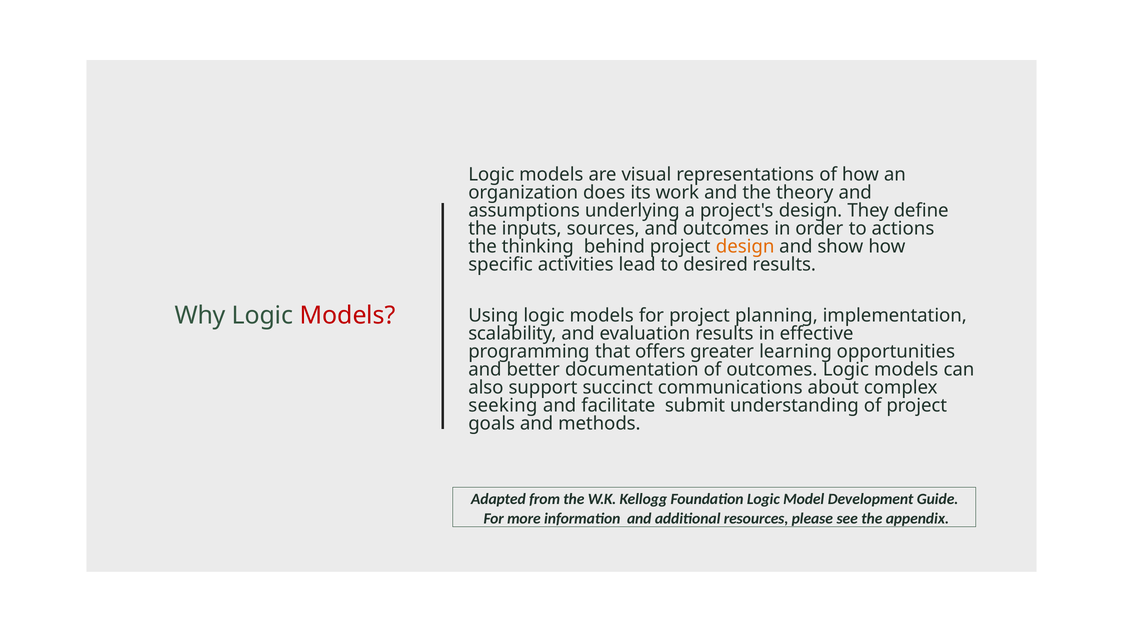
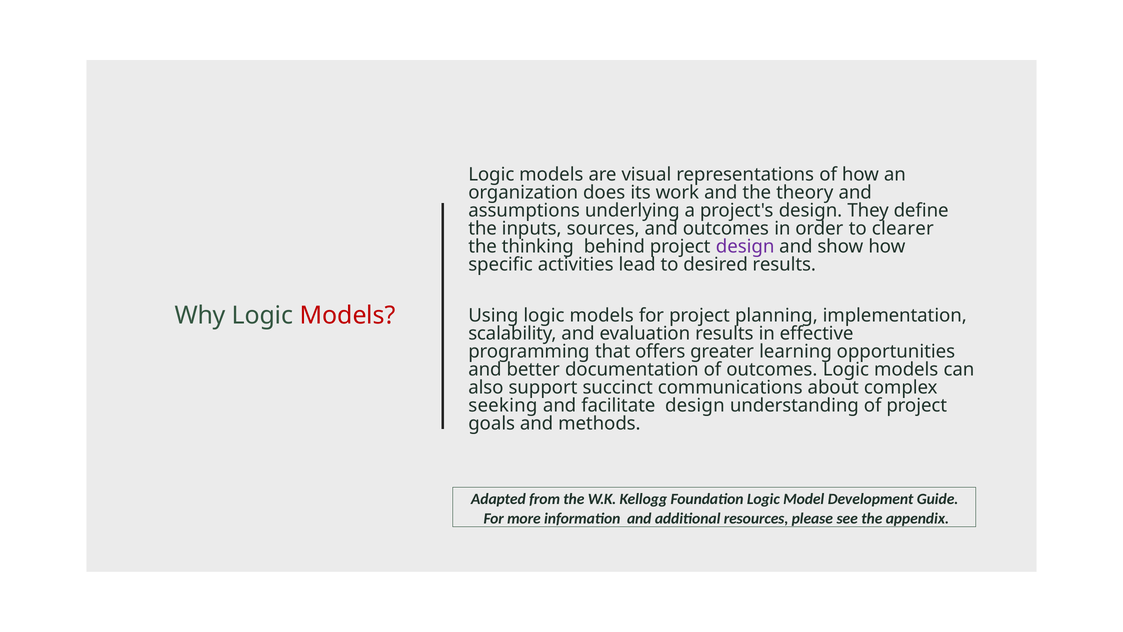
actions: actions -> clearer (903, 228)
design colour: orange -> purple (745, 246)
facilitate submit: submit -> design (695, 405)
